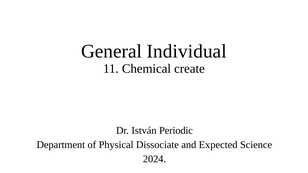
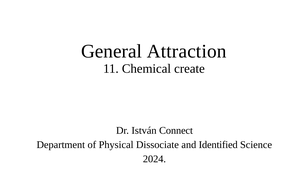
Individual: Individual -> Attraction (187, 51)
Periodic: Periodic -> Connect (176, 131)
Expected: Expected -> Identified (218, 145)
